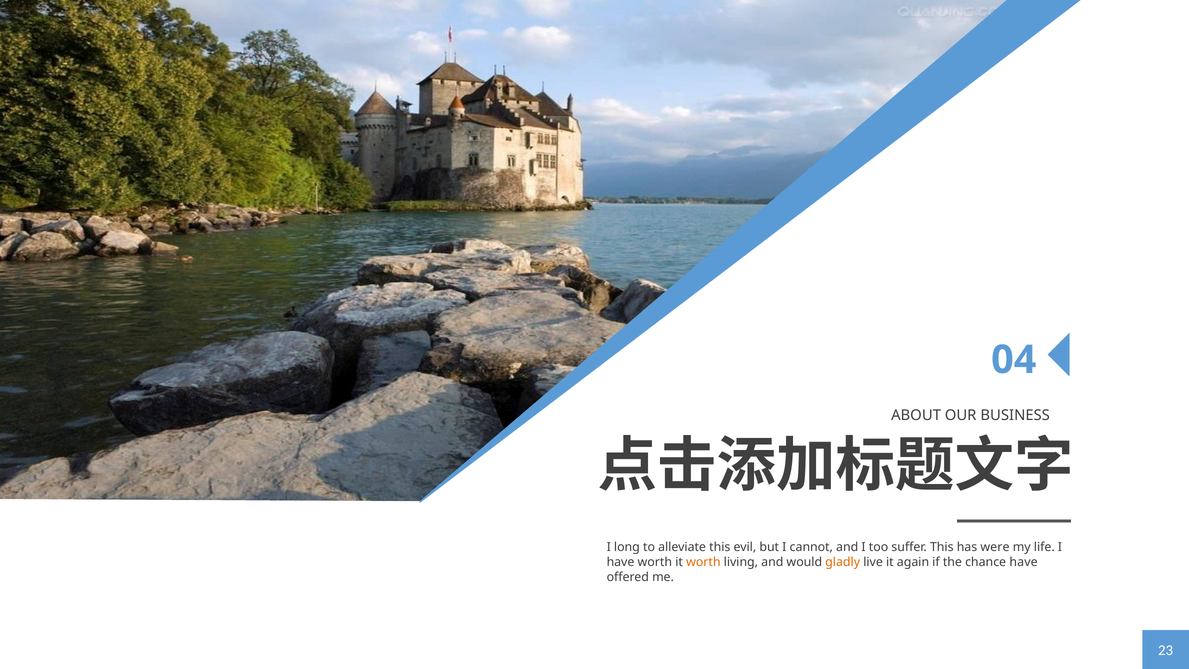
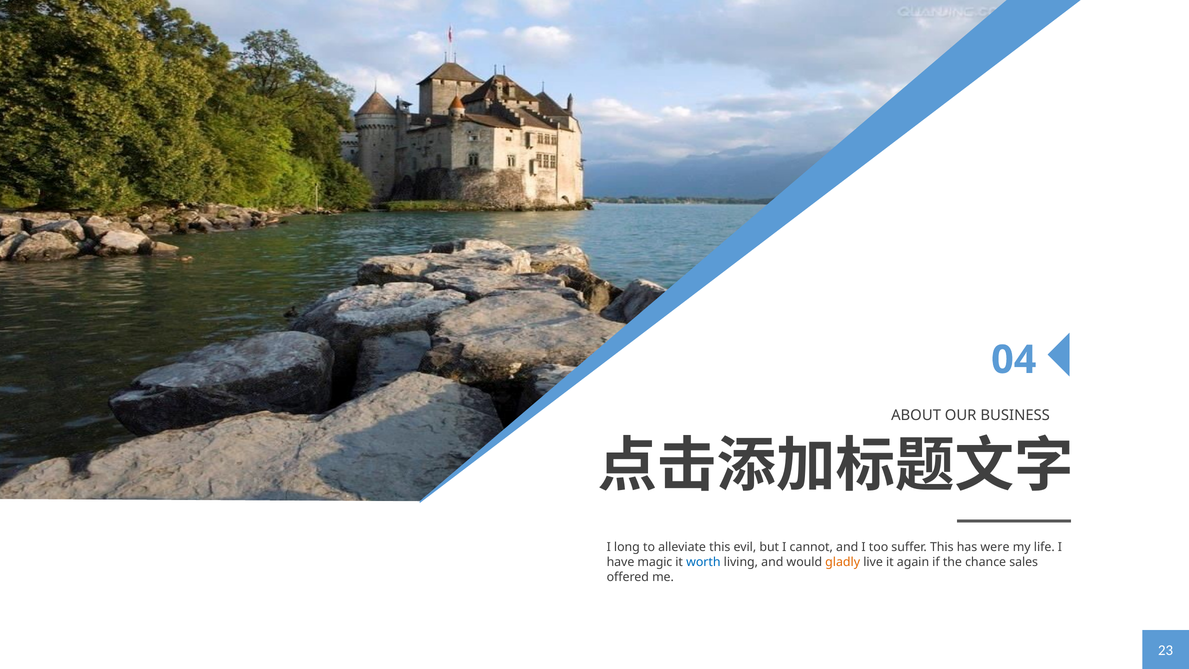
have worth: worth -> magic (655, 562)
worth colour: orange -> blue (703, 562)
chance have: have -> sales (1024, 562)
